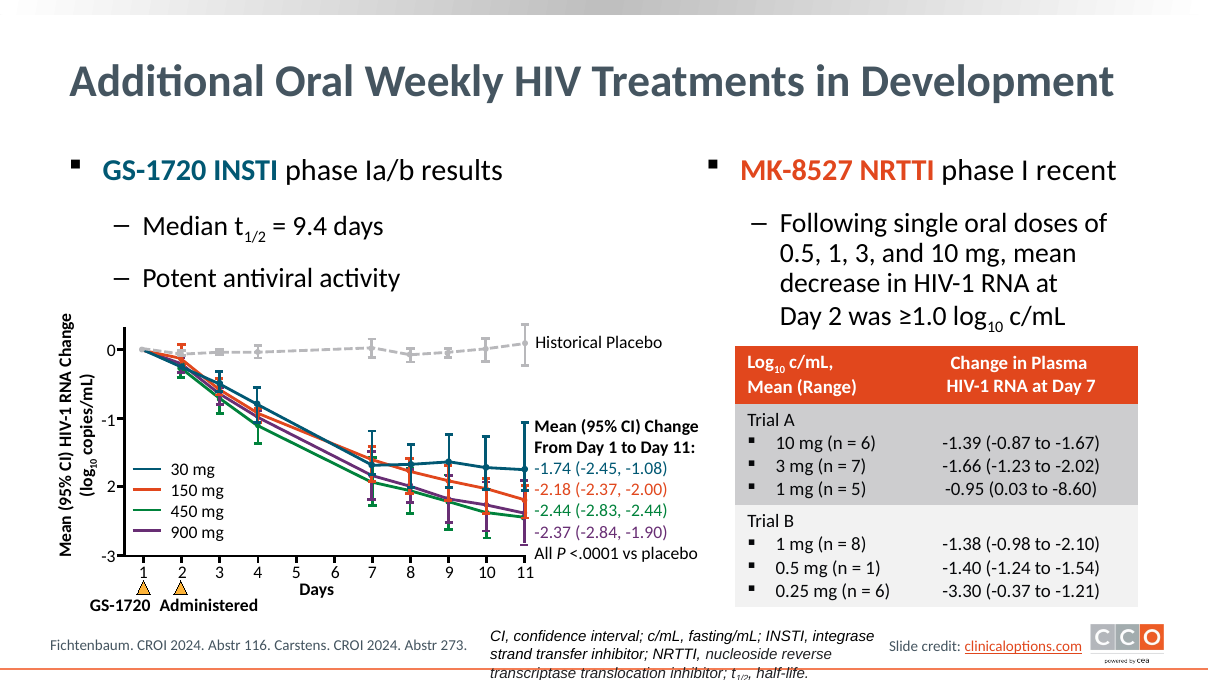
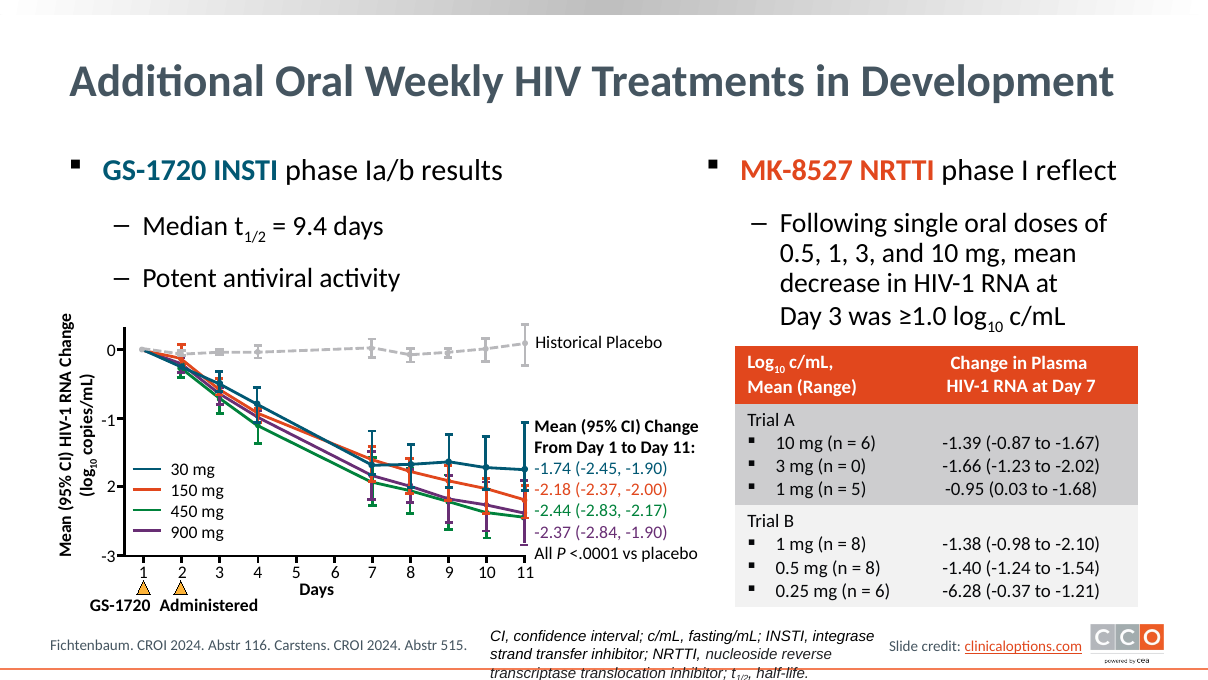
recent: recent -> reflect (1076, 170)
Day 2: 2 -> 3 (835, 316)
7: 7 -> 0 (859, 466)
-2.45 -1.08: -1.08 -> -1.90 (647, 468)
-8.60: -8.60 -> -1.68 (1075, 489)
-2.83 -2.44: -2.44 -> -2.17 (647, 511)
1: 1 -> 8 (873, 567)
-3.30: -3.30 -> -6.28 (962, 591)
273: 273 -> 515 (454, 645)
